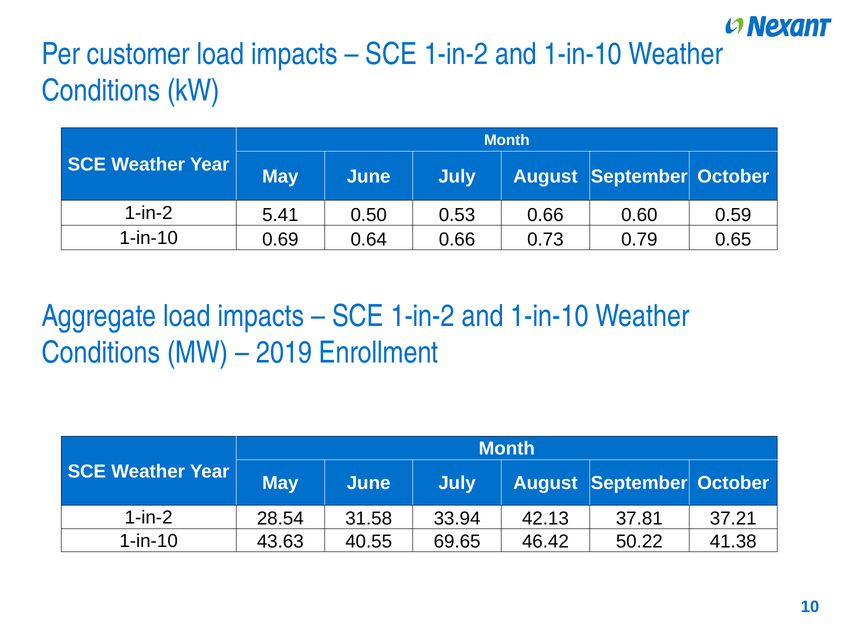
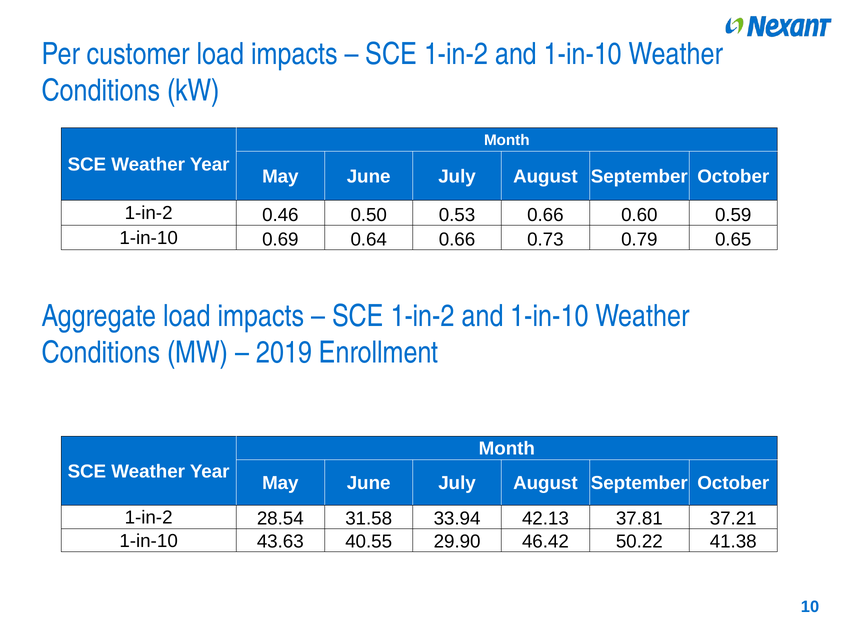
5.41: 5.41 -> 0.46 (280, 215)
69.65: 69.65 -> 29.90 (457, 542)
